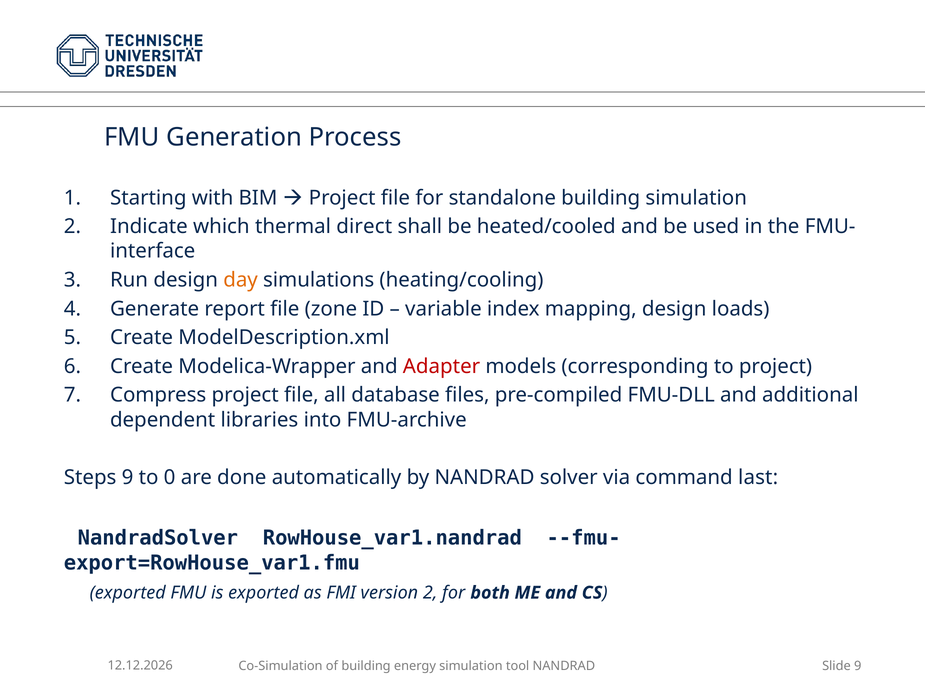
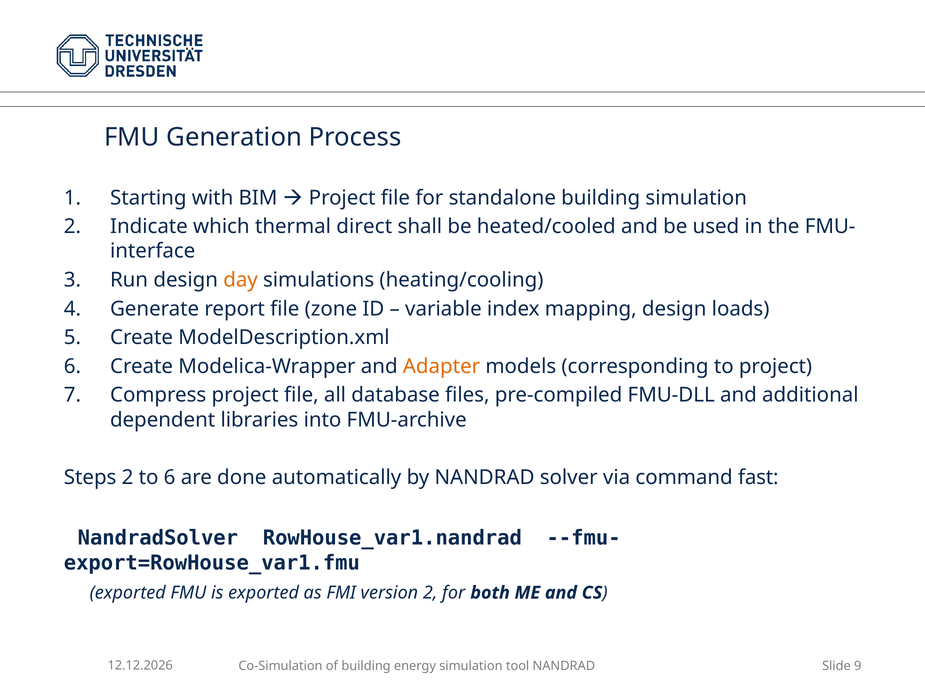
Adapter colour: red -> orange (442, 366)
Steps 9: 9 -> 2 (128, 477)
to 0: 0 -> 6 (170, 477)
last: last -> fast (758, 477)
